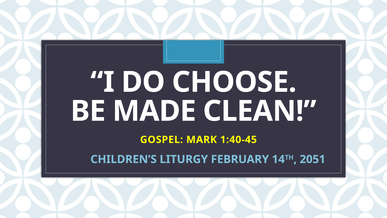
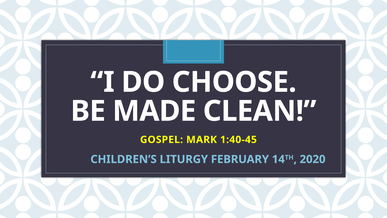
2051: 2051 -> 2020 (313, 159)
